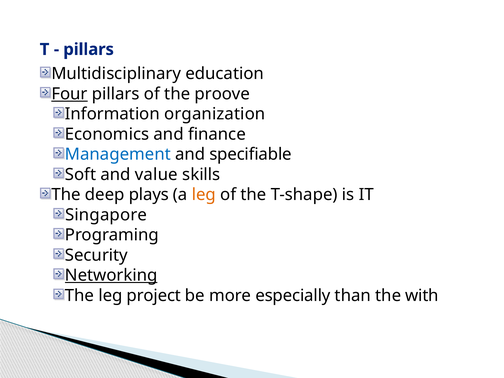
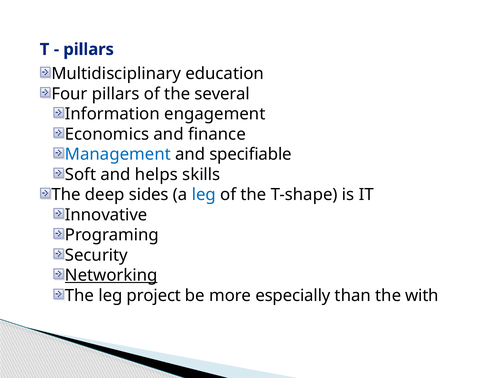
Four underline: present -> none (69, 94)
proove: proove -> several (222, 94)
organization: organization -> engagement (215, 114)
value: value -> helps (156, 175)
plays: plays -> sides (149, 195)
leg colour: orange -> blue (204, 195)
Singapore: Singapore -> Innovative (106, 215)
